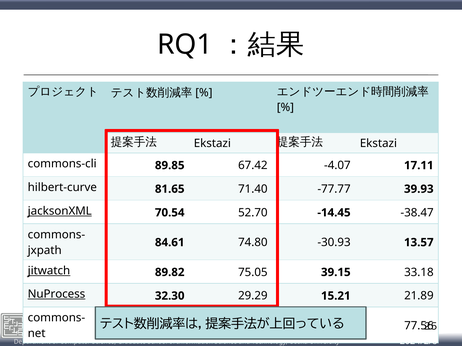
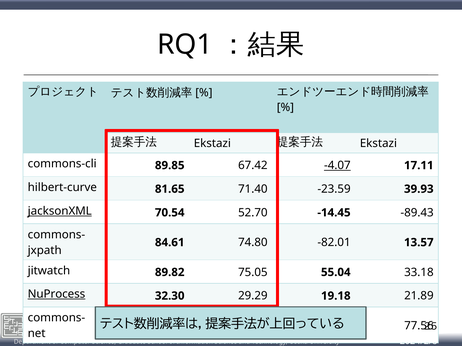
-4.07 underline: none -> present (337, 166)
-77.77: -77.77 -> -23.59 (334, 189)
-38.47: -38.47 -> -89.43 (417, 213)
-30.93: -30.93 -> -82.01 (334, 243)
jitwatch underline: present -> none (49, 271)
39.15: 39.15 -> 55.04 (336, 273)
15.21: 15.21 -> 19.18 (336, 296)
